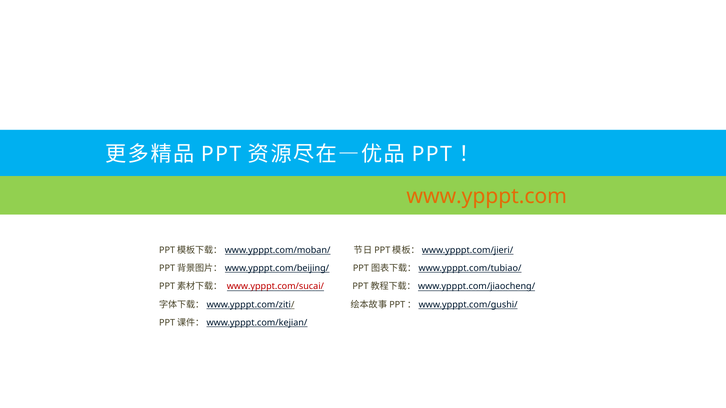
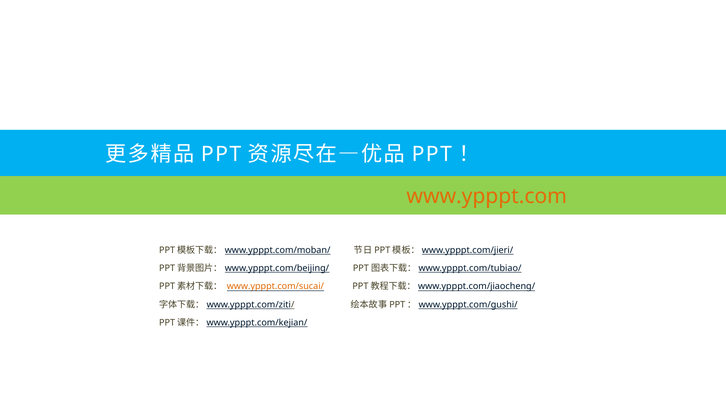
www.ypppt.com/sucai/ colour: red -> orange (275, 287)
